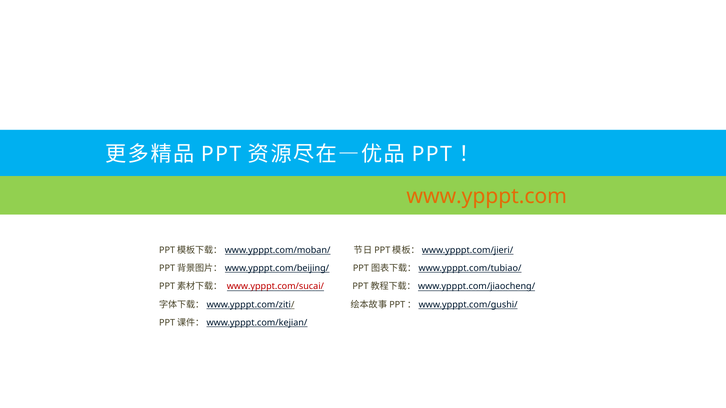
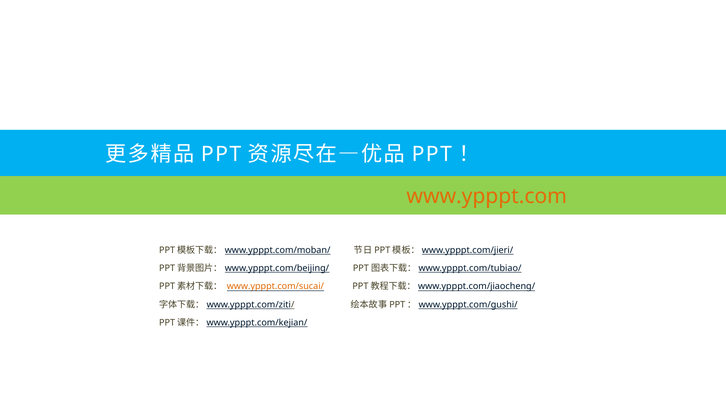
www.ypppt.com/sucai/ colour: red -> orange (275, 287)
